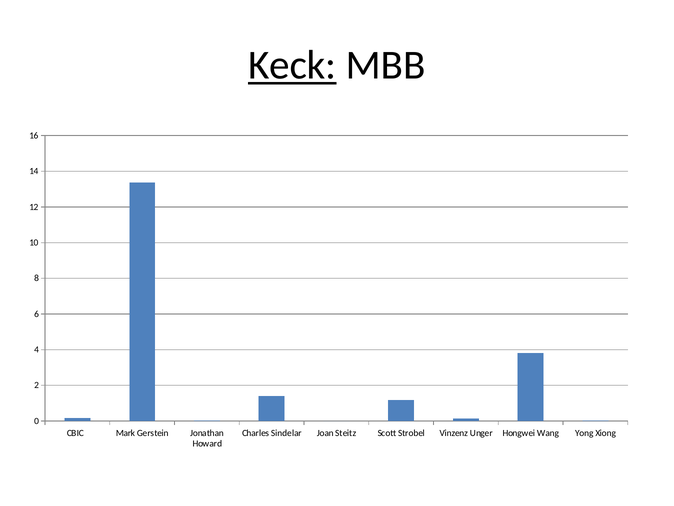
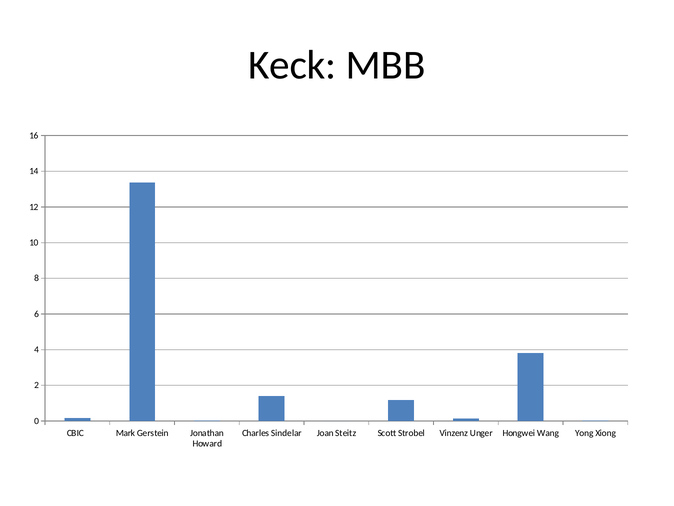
Keck underline: present -> none (292, 65)
